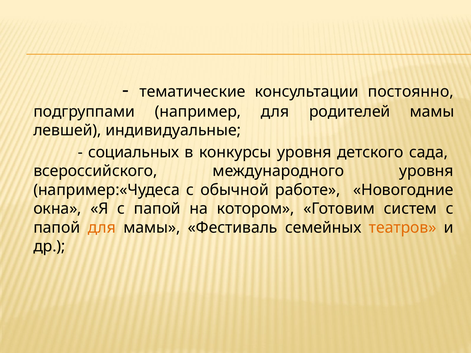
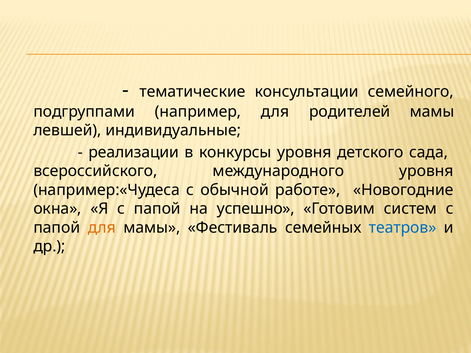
постоянно: постоянно -> семейного (411, 92)
социальных: социальных -> реализации (134, 152)
котором: котором -> успешно (256, 209)
театров colour: orange -> blue (403, 228)
